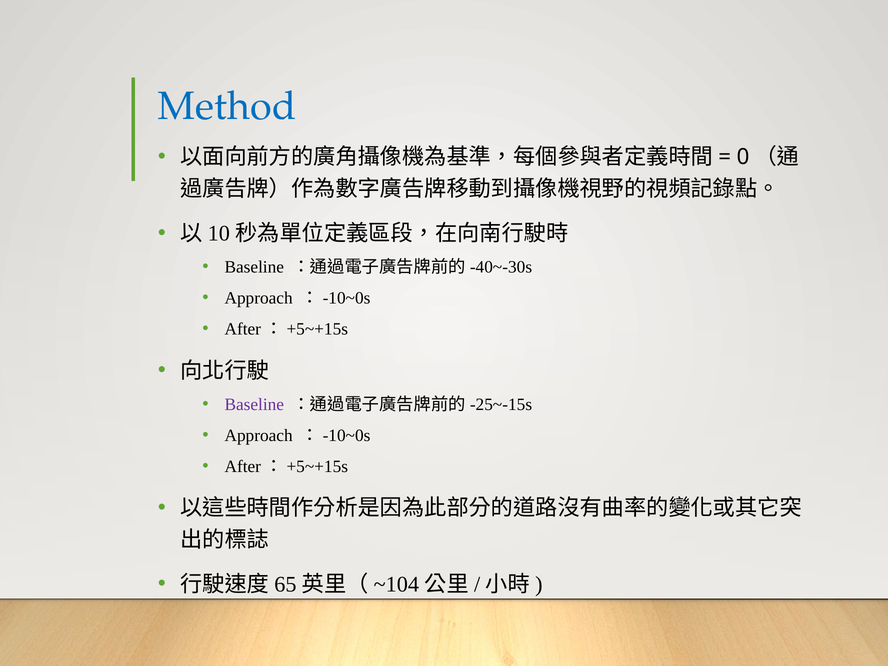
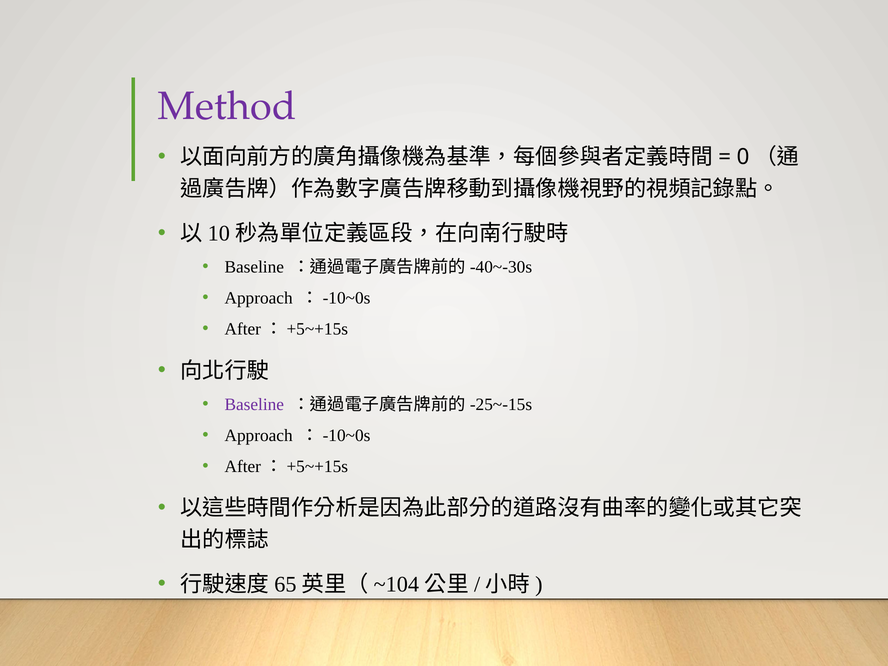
Method colour: blue -> purple (227, 106)
